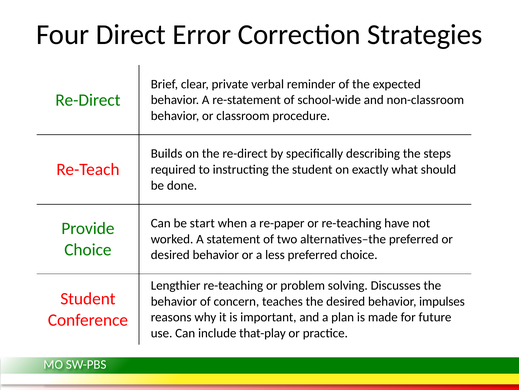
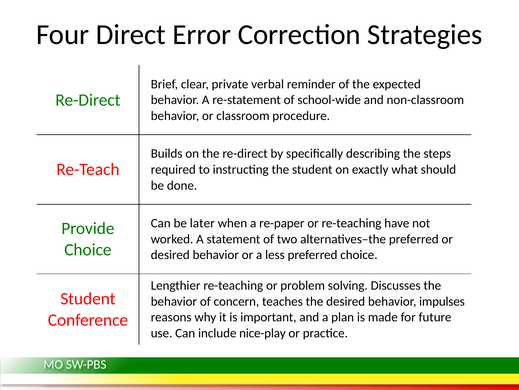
start: start -> later (202, 223)
that-play: that-play -> nice-play (262, 333)
